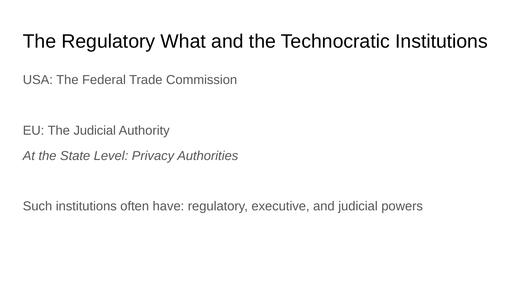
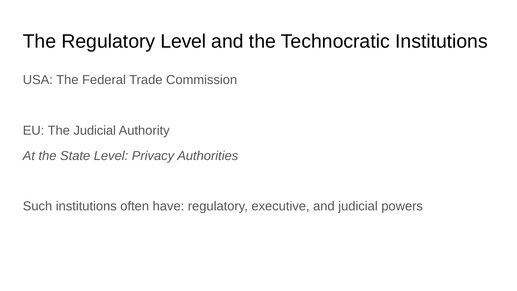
Regulatory What: What -> Level (183, 42)
